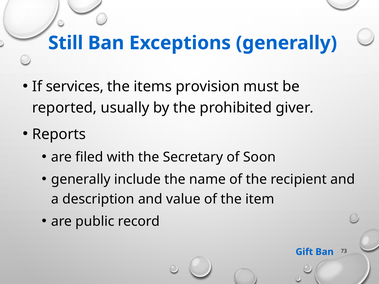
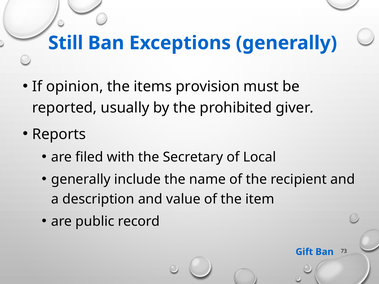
services: services -> opinion (75, 87)
Soon: Soon -> Local (260, 157)
